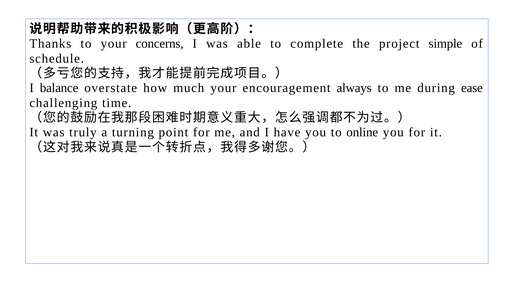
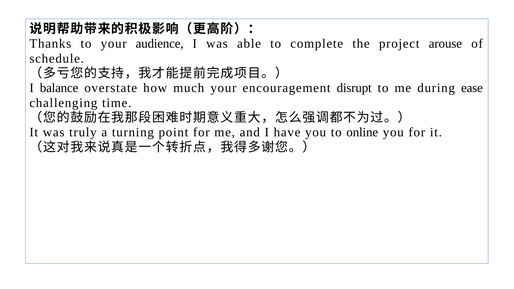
concerns: concerns -> audience (160, 44)
simple: simple -> arouse (445, 44)
always: always -> disrupt (354, 88)
